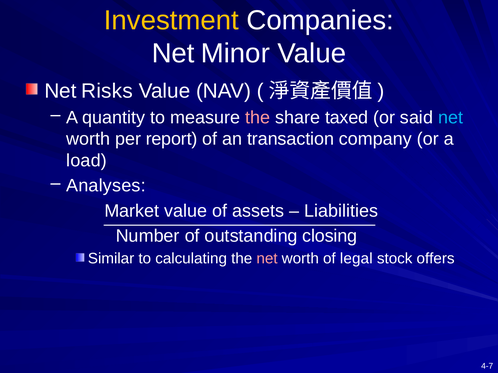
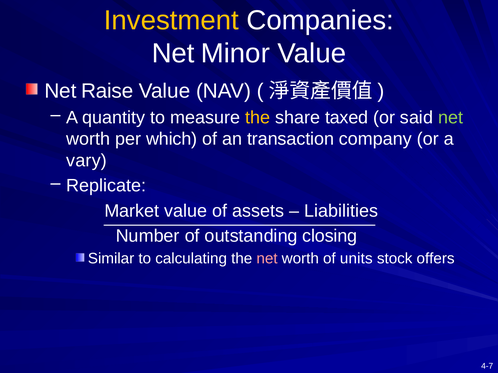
Risks: Risks -> Raise (107, 91)
the colour: pink -> yellow (258, 118)
net colour: light blue -> light green (451, 118)
report: report -> which (172, 139)
load: load -> vary (87, 161)
Analyses: Analyses -> Replicate (106, 186)
legal: legal -> units (356, 259)
